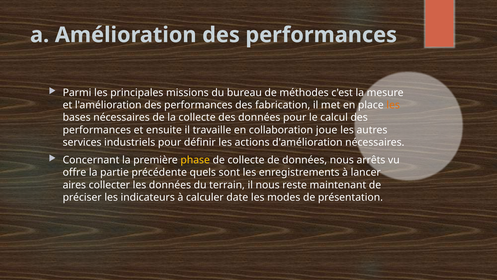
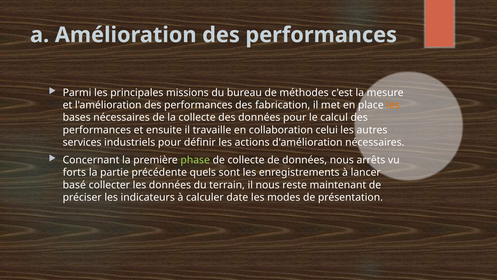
joue: joue -> celui (327, 130)
phase colour: yellow -> light green (195, 160)
offre: offre -> forts (74, 172)
aires: aires -> basé (74, 185)
